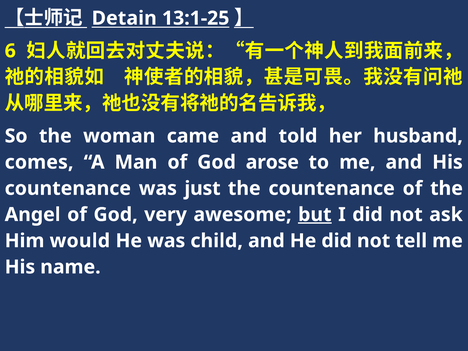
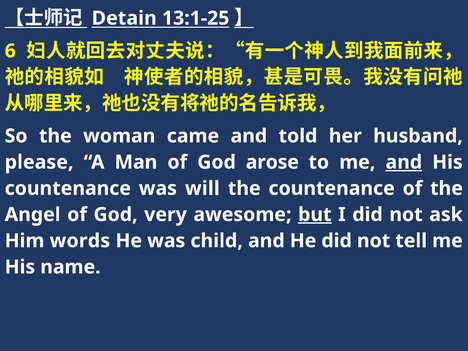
comes: comes -> please (39, 162)
and underline: none -> present (404, 162)
just: just -> will (202, 188)
would: would -> words (80, 241)
